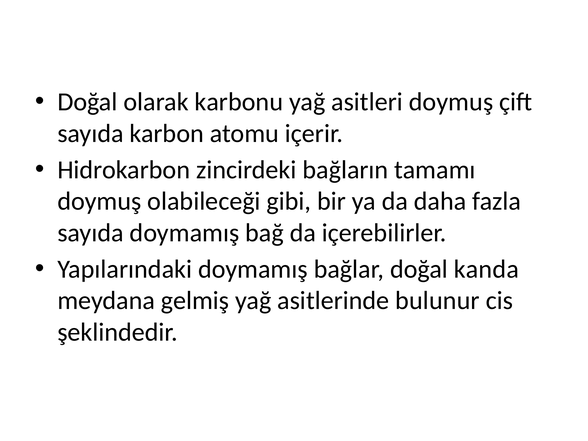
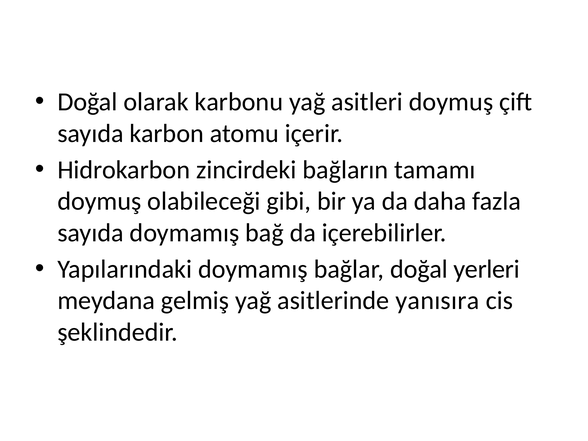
kanda: kanda -> yerleri (487, 269)
bulunur: bulunur -> yanısıra (437, 301)
